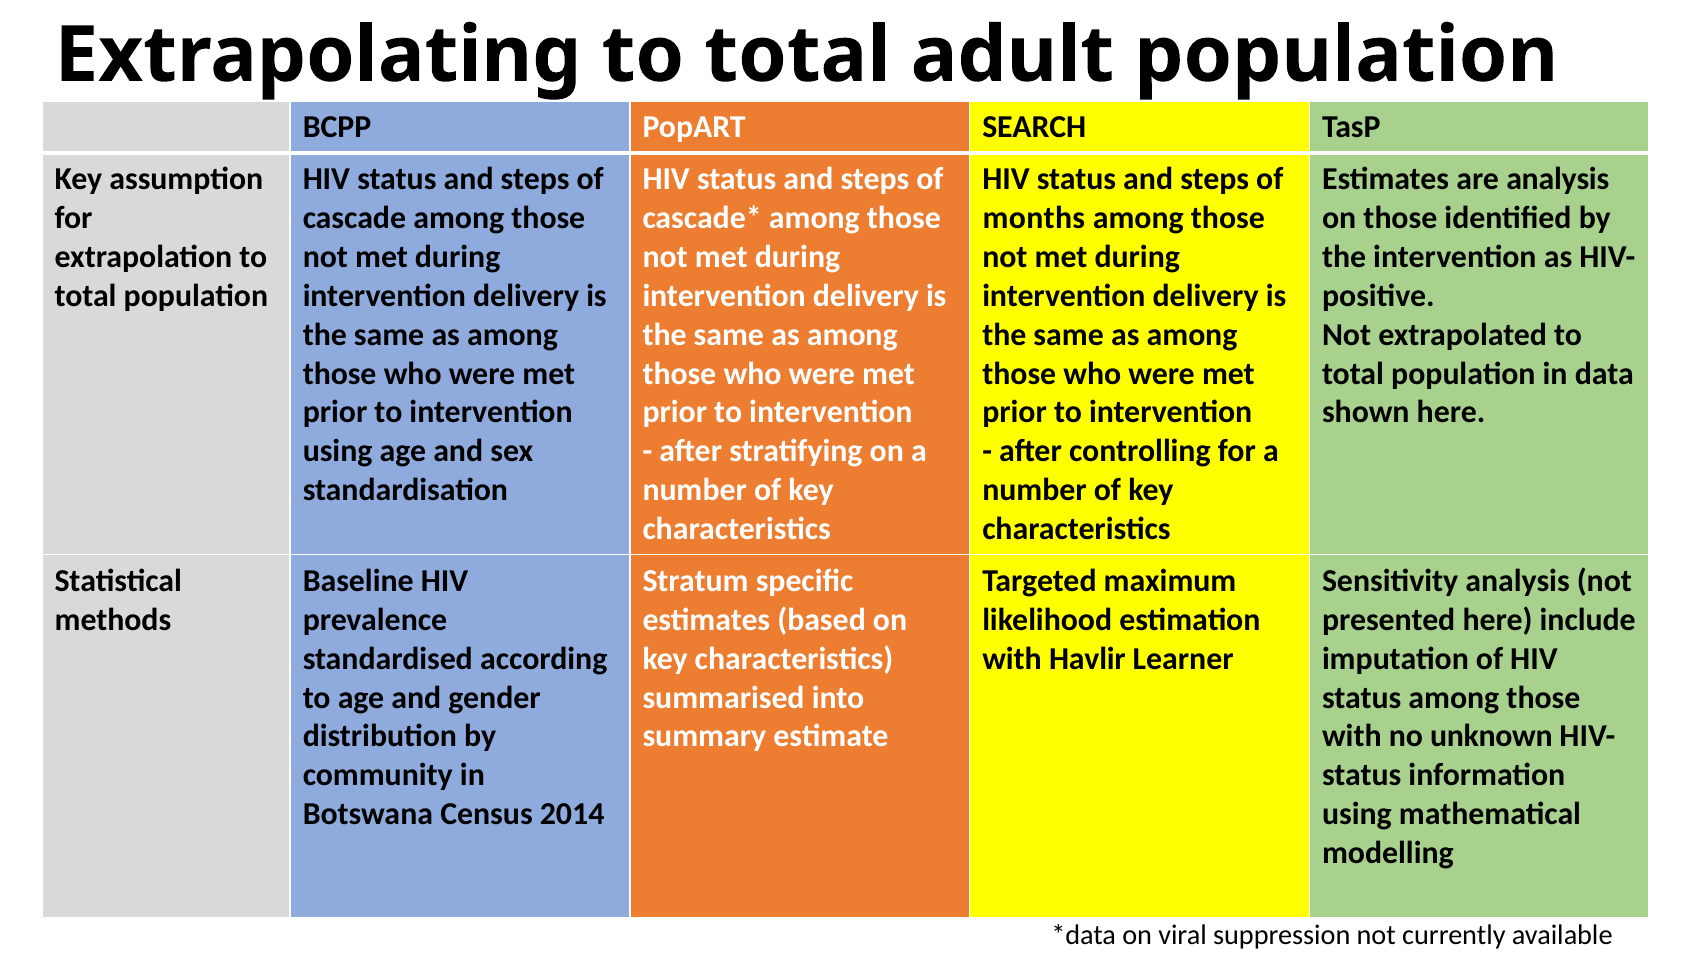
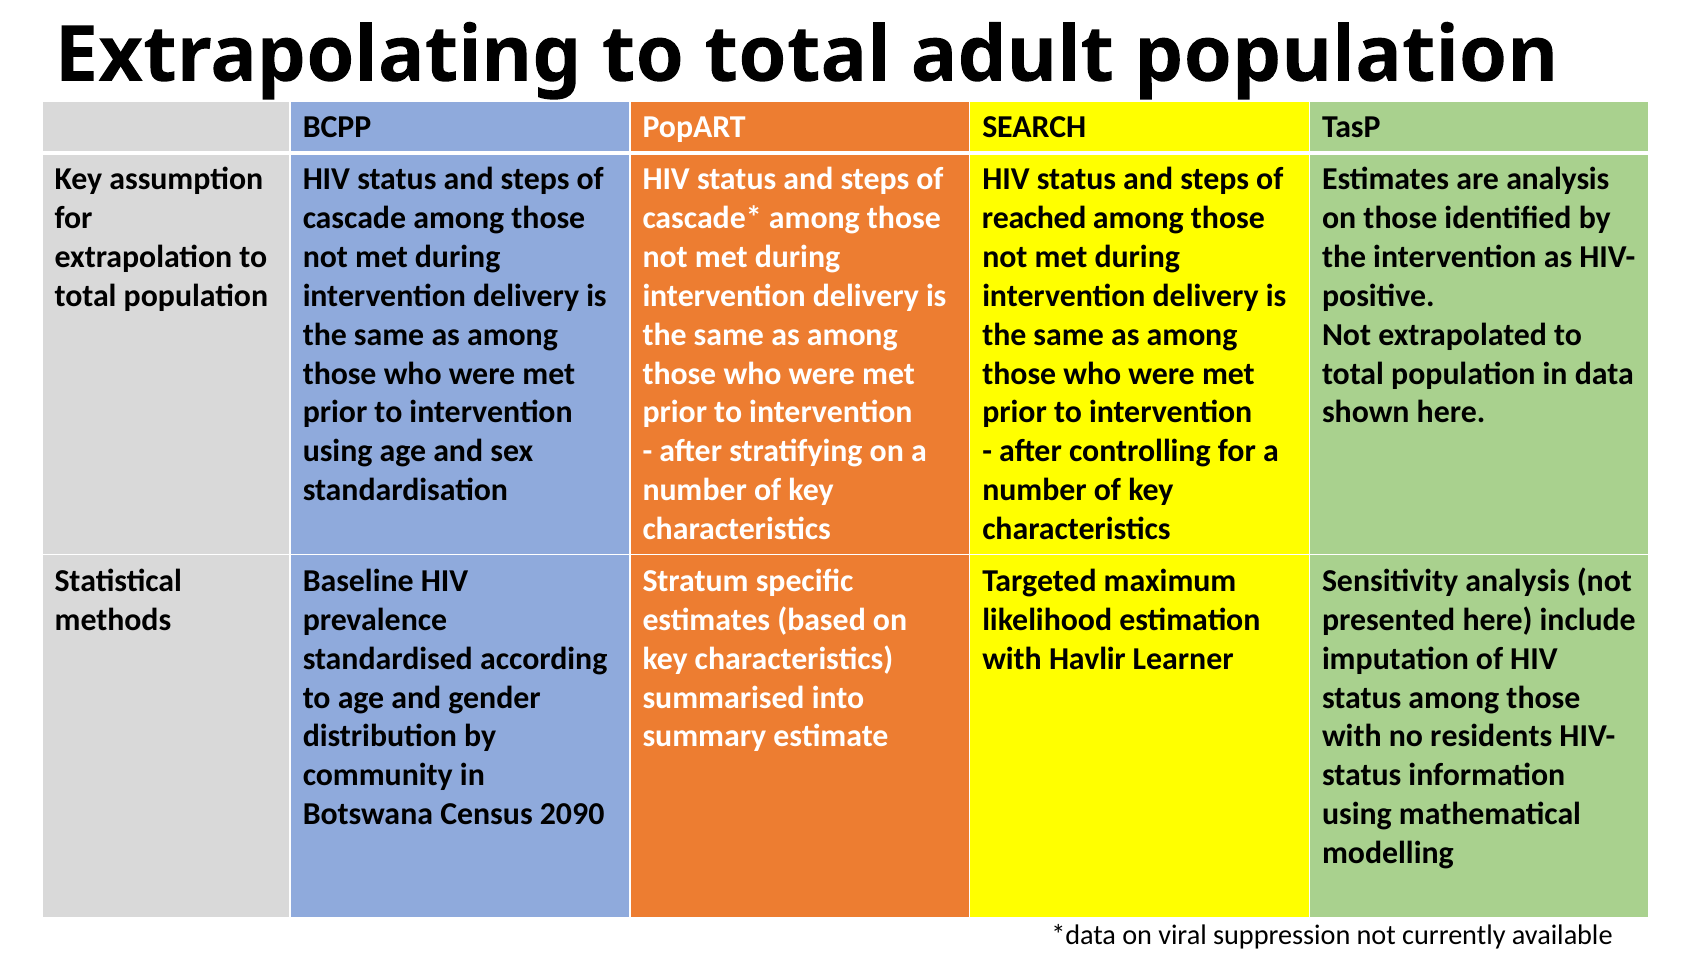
months: months -> reached (1034, 218)
unknown: unknown -> residents (1491, 736)
2014: 2014 -> 2090 (572, 814)
